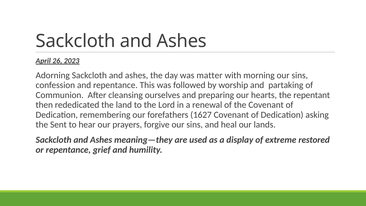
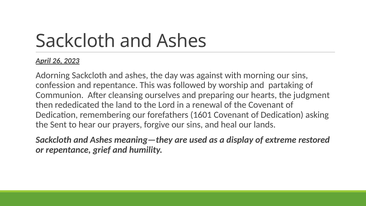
matter: matter -> against (210, 75)
repentant: repentant -> judgment (312, 95)
1627: 1627 -> 1601 (201, 115)
